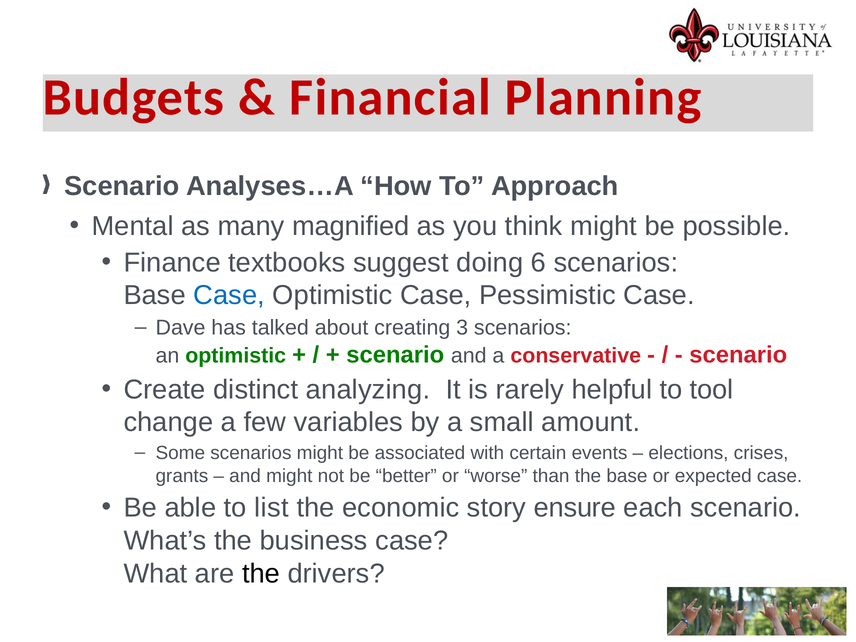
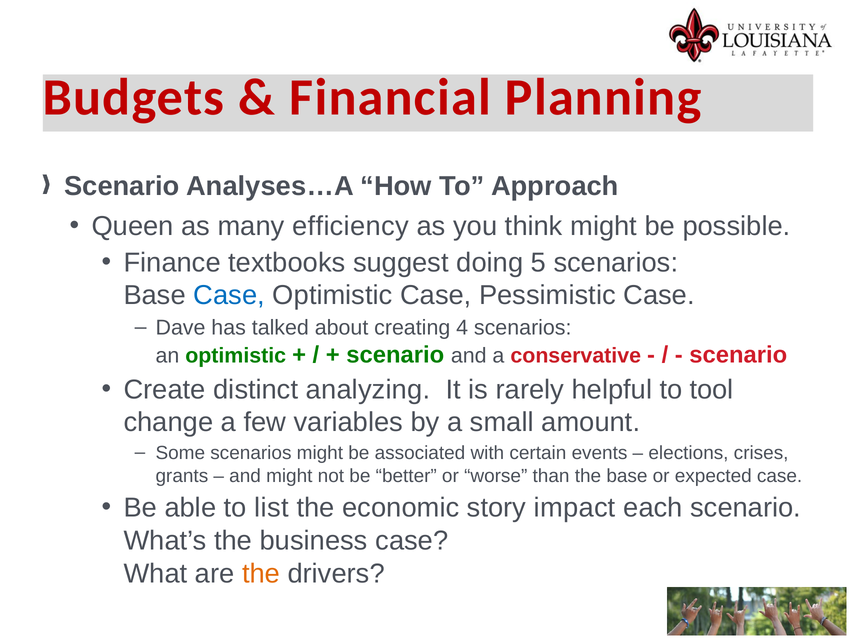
Mental: Mental -> Queen (133, 226)
magnified: magnified -> efficiency (351, 226)
6: 6 -> 5 (538, 263)
3: 3 -> 4 (462, 328)
ensure: ensure -> impact (575, 508)
the colour: black -> orange (261, 573)
